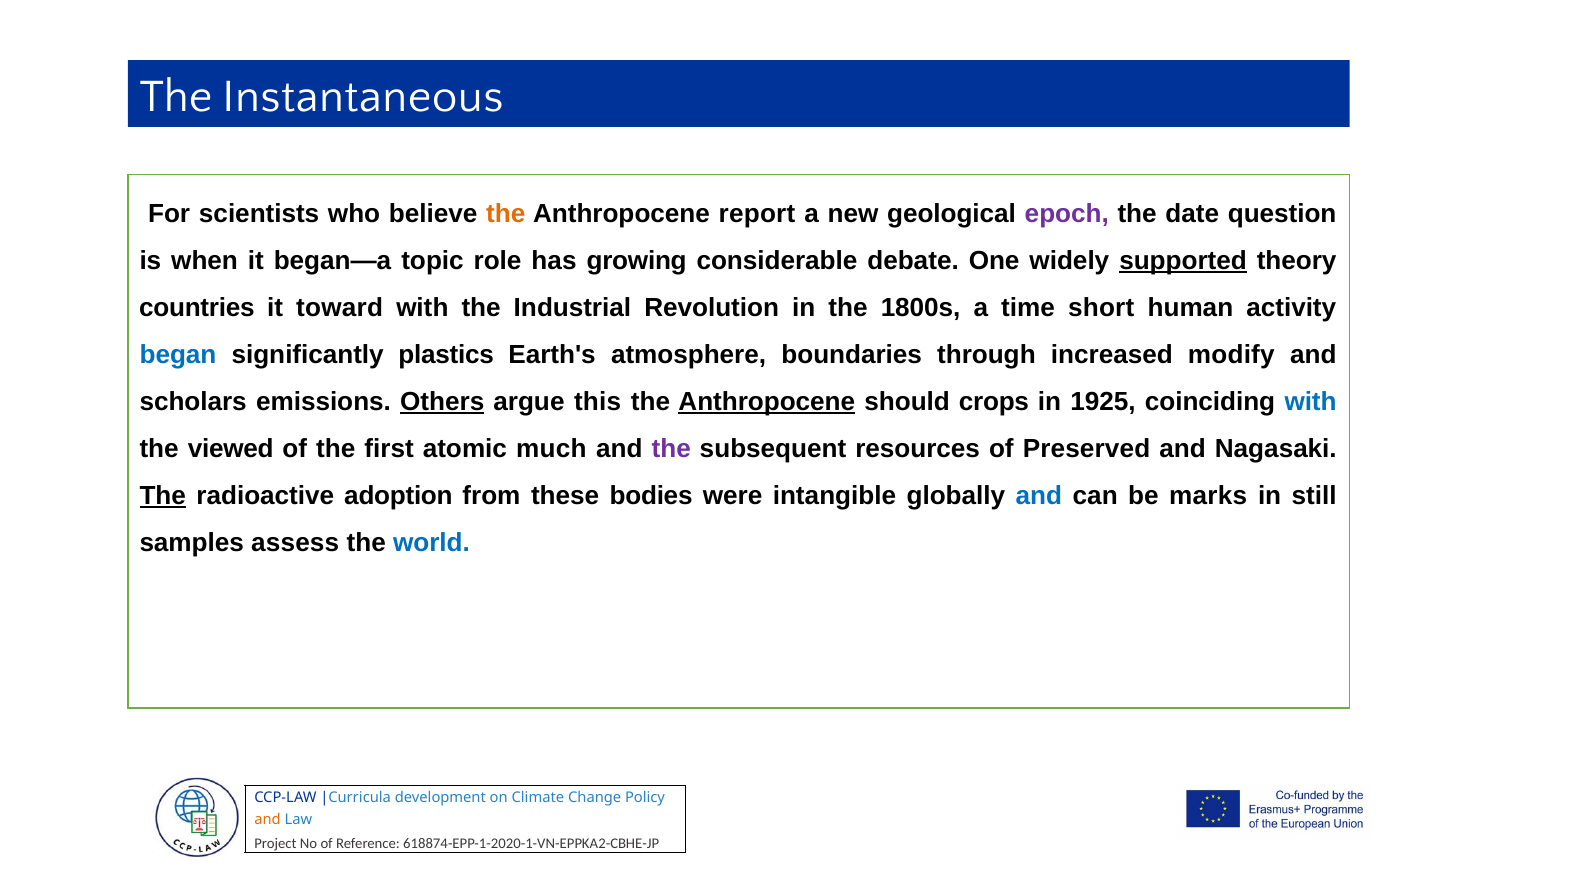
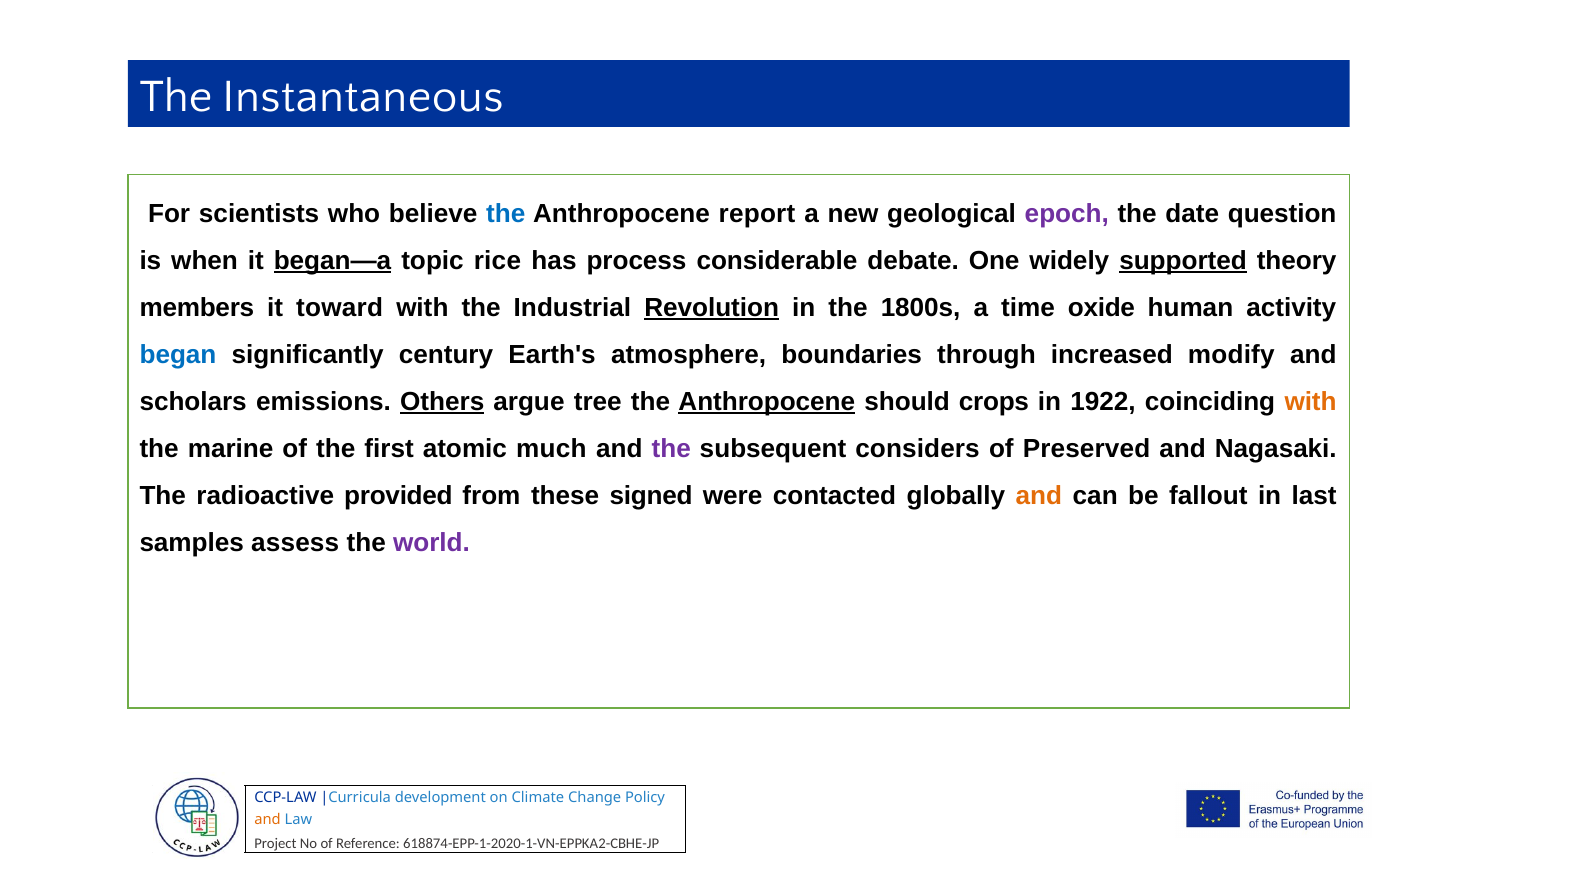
the colour: orange -> blue (506, 214)
began—a underline: none -> present (333, 261)
role: role -> rice (497, 261)
growing: growing -> process (637, 261)
countries: countries -> members (197, 308)
Revolution underline: none -> present (712, 308)
short: short -> oxide (1101, 308)
plastics: plastics -> century (446, 355)
this: this -> tree (598, 402)
1925: 1925 -> 1922 (1103, 402)
with colour: blue -> orange (1311, 402)
viewed: viewed -> marine (231, 449)
resources: resources -> considers (918, 449)
The underline: present -> none (163, 496)
adoption: adoption -> provided (398, 496)
bodies: bodies -> signed (651, 496)
intangible: intangible -> contacted (834, 496)
and colour: blue -> orange (1039, 496)
marks: marks -> fallout (1208, 496)
still: still -> last (1314, 496)
world colour: blue -> purple (431, 543)
